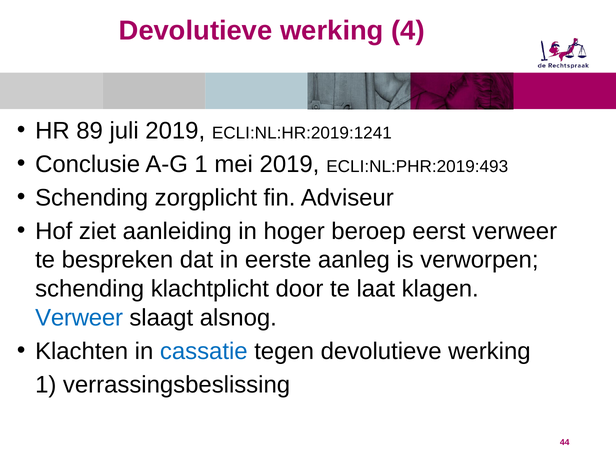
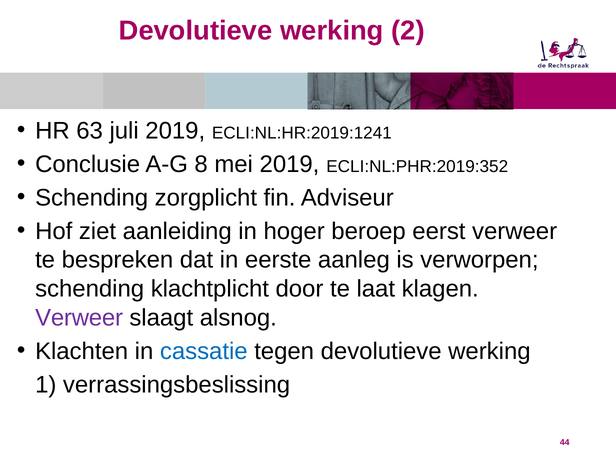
4: 4 -> 2 (408, 31)
89: 89 -> 63 (90, 131)
A-G 1: 1 -> 8 (201, 164)
ECLI:NL:PHR:2019:493: ECLI:NL:PHR:2019:493 -> ECLI:NL:PHR:2019:352 (417, 166)
Verweer colour: blue -> purple (79, 318)
